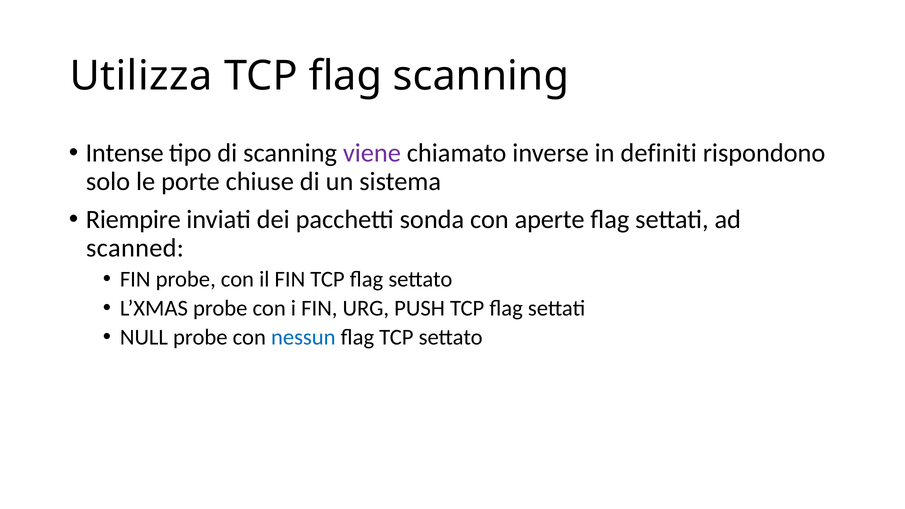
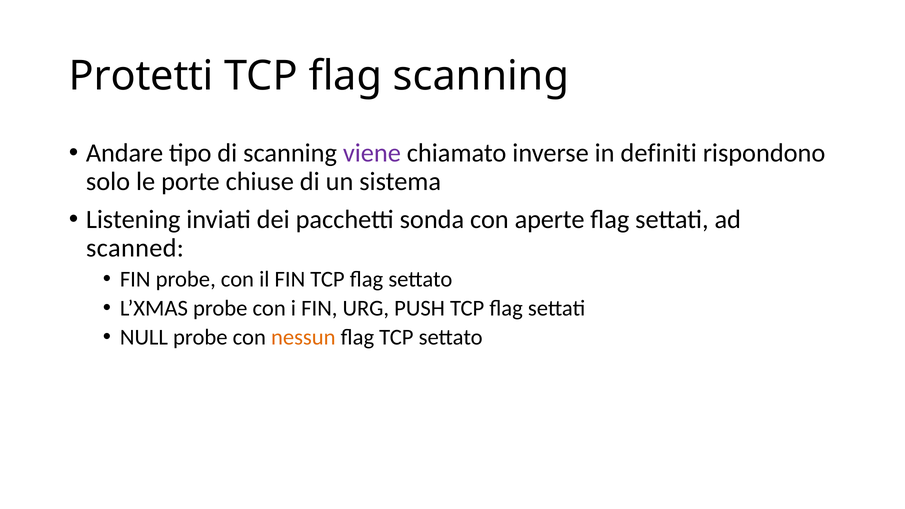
Utilizza: Utilizza -> Protetti (141, 76)
Intense: Intense -> Andare (125, 153)
Riempire: Riempire -> Listening (133, 219)
nessun colour: blue -> orange (303, 337)
